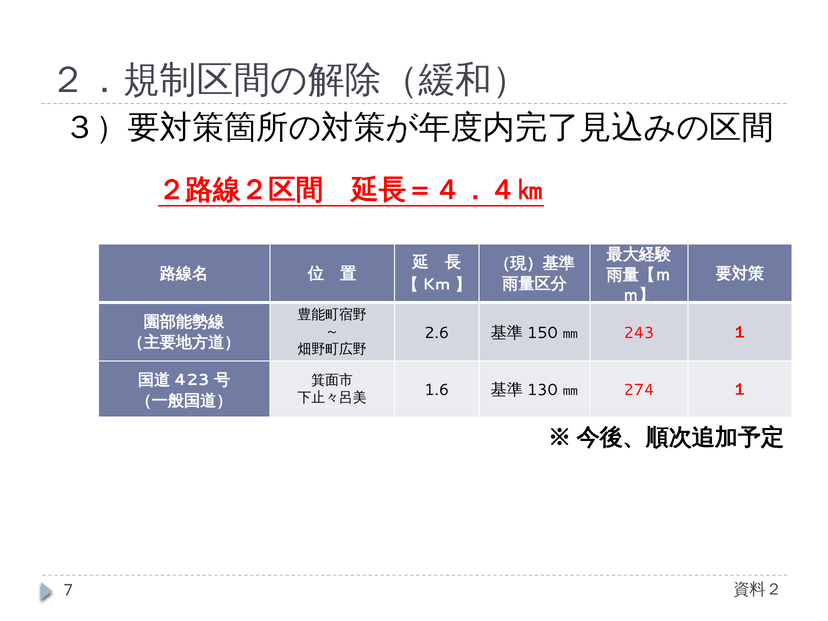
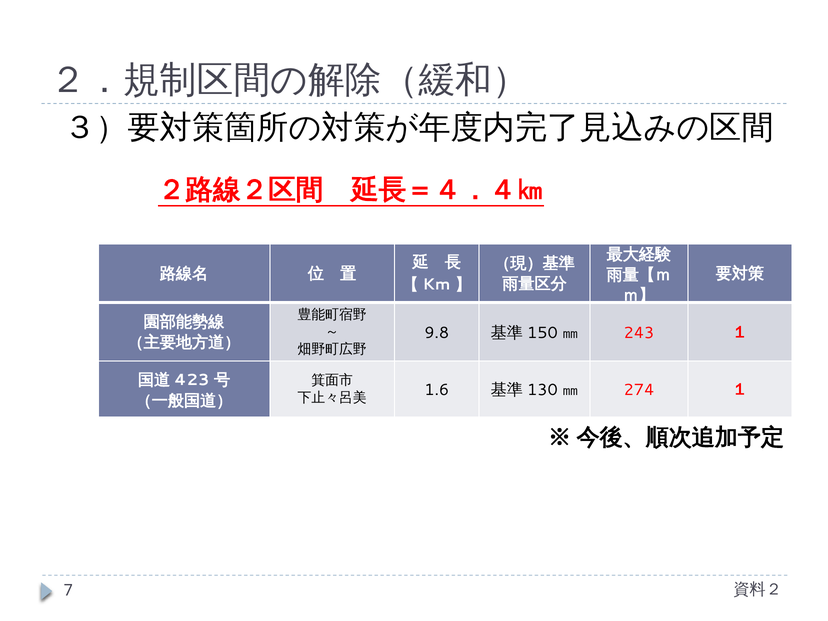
2.6: 2.6 -> 9.8 (437, 333)
